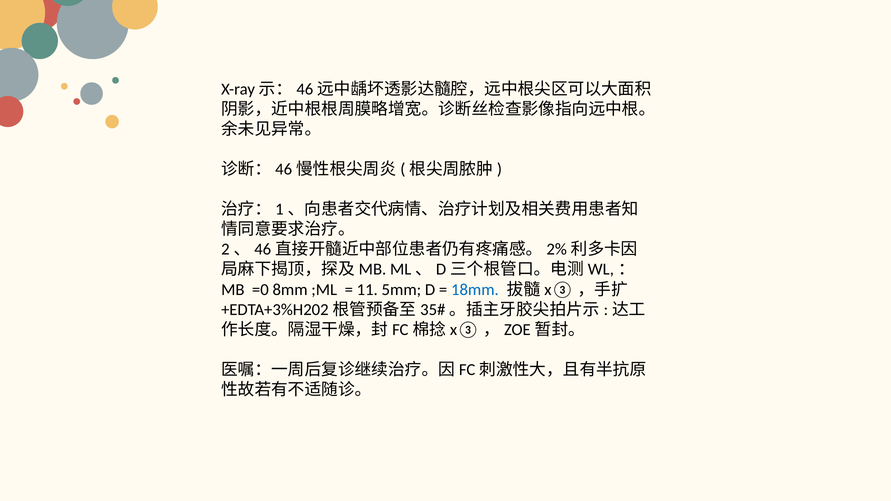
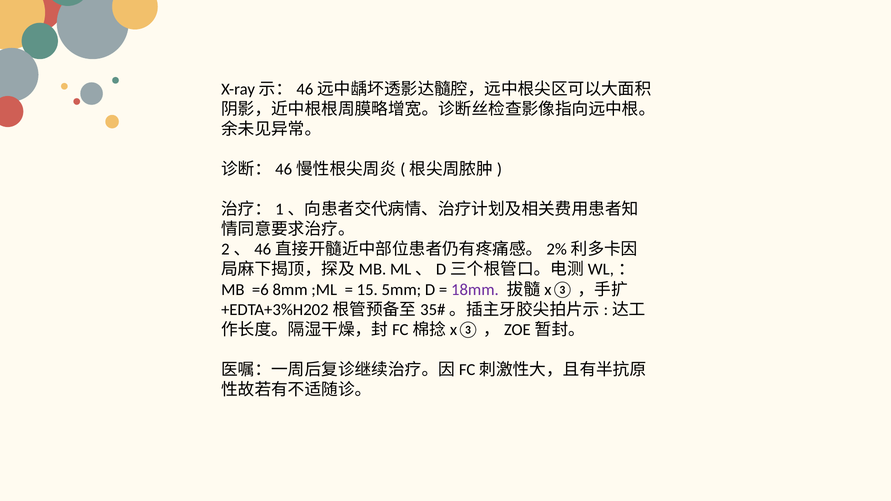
=0: =0 -> =6 (260, 290)
11: 11 -> 15 (367, 290)
18mm colour: blue -> purple (475, 290)
